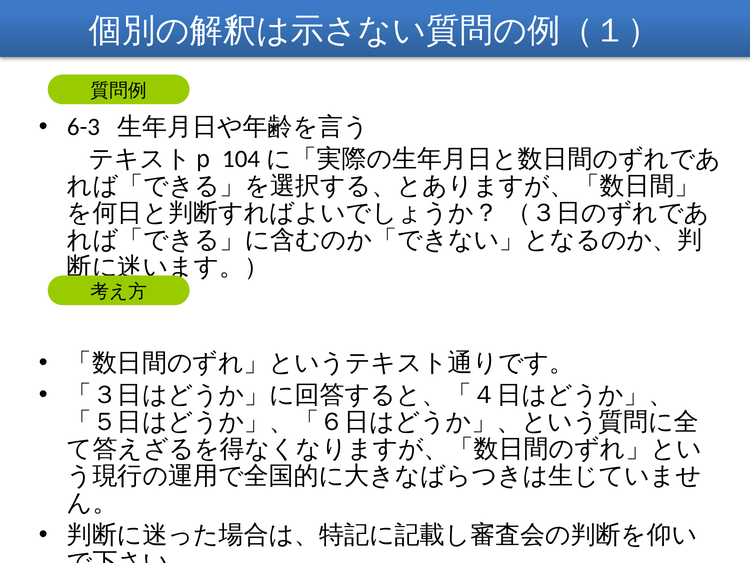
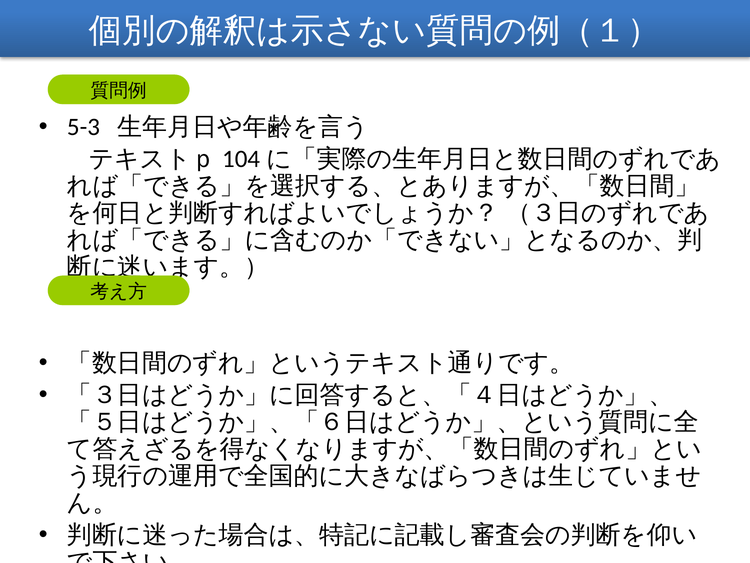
6-3: 6-3 -> 5-3 (83, 127)
